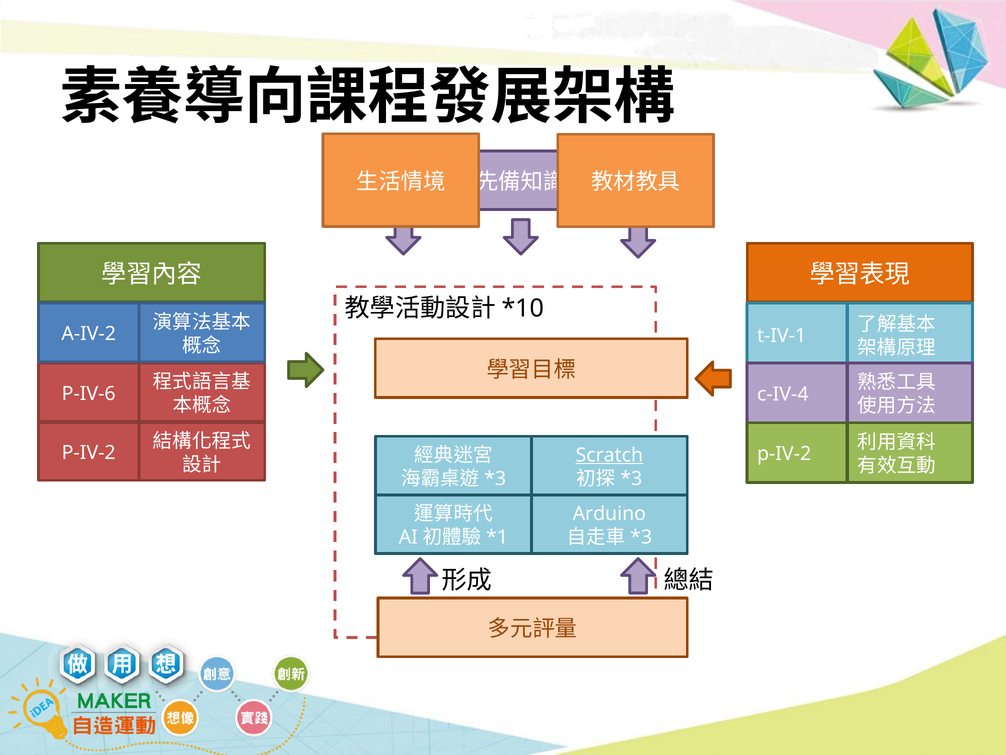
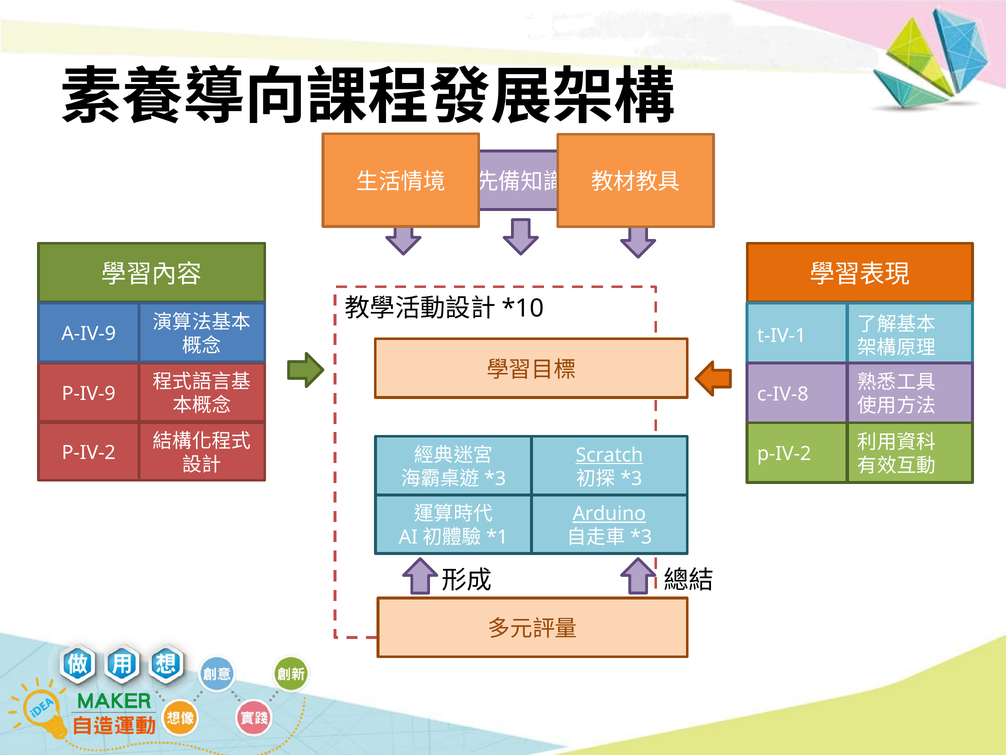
A-IV-2: A-IV-2 -> A-IV-9 (89, 334)
P-IV-6: P-IV-6 -> P-IV-9 (89, 393)
c-IV-4: c-IV-4 -> c-IV-8 (783, 394)
Arduino underline: none -> present (609, 514)
